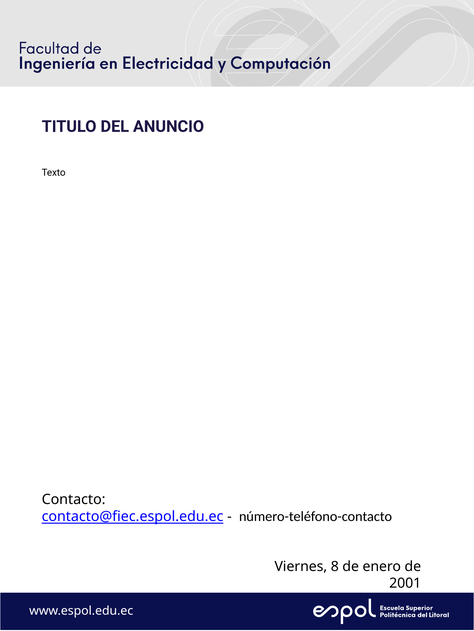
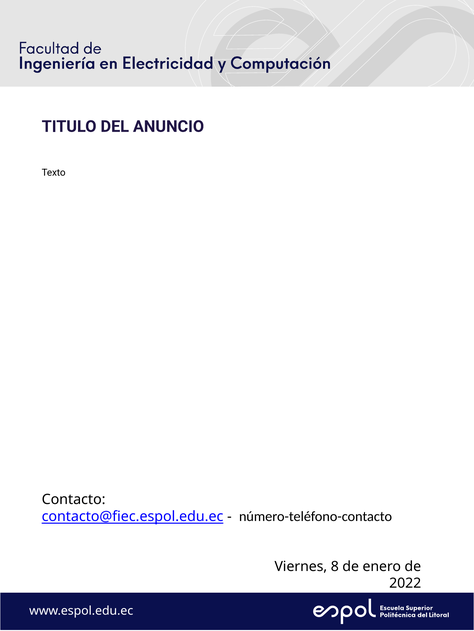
2001: 2001 -> 2022 (405, 584)
